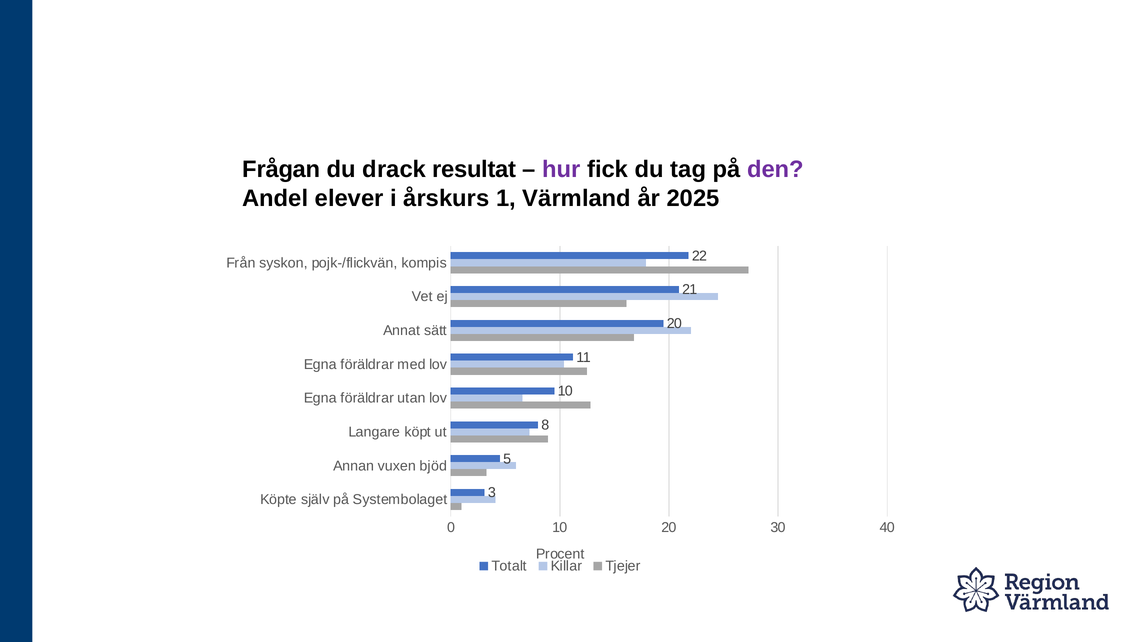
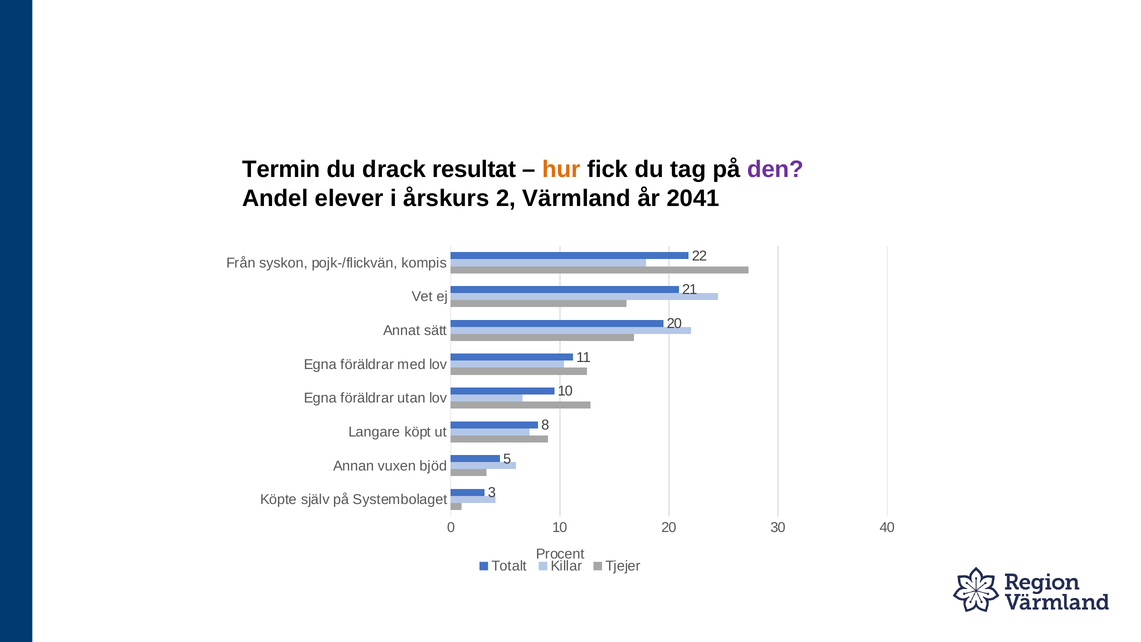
Frågan: Frågan -> Termin (281, 170)
hur colour: purple -> orange (561, 170)
1: 1 -> 2 (506, 198)
2025: 2025 -> 2041 (693, 198)
